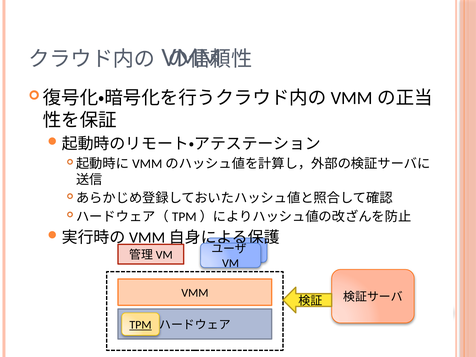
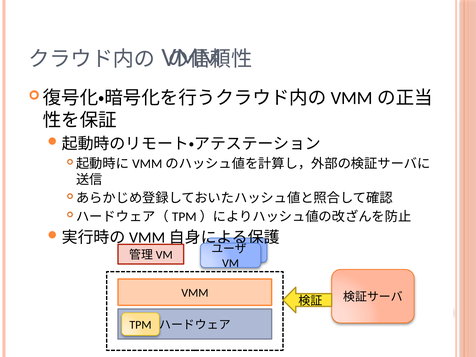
TPM underline: present -> none (140, 325)
